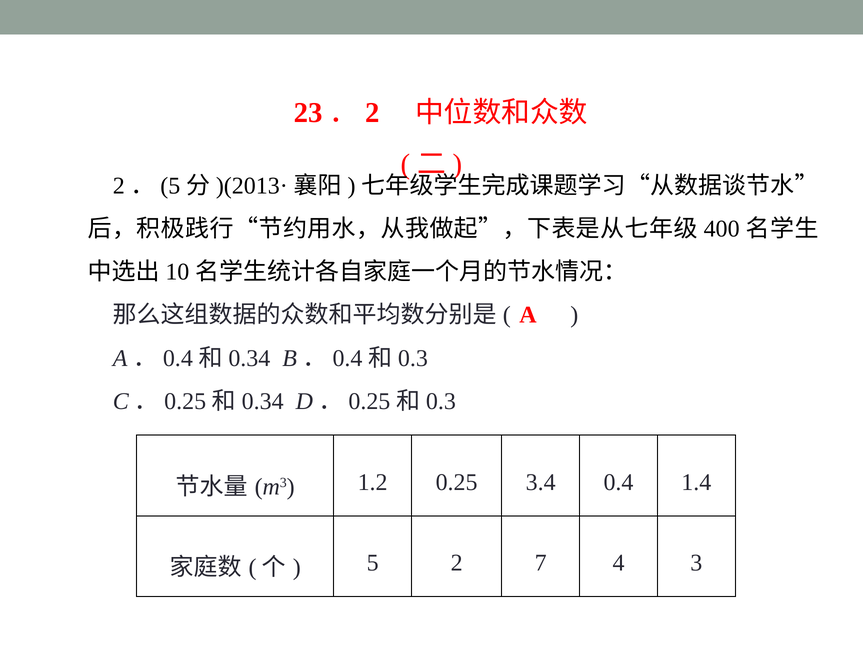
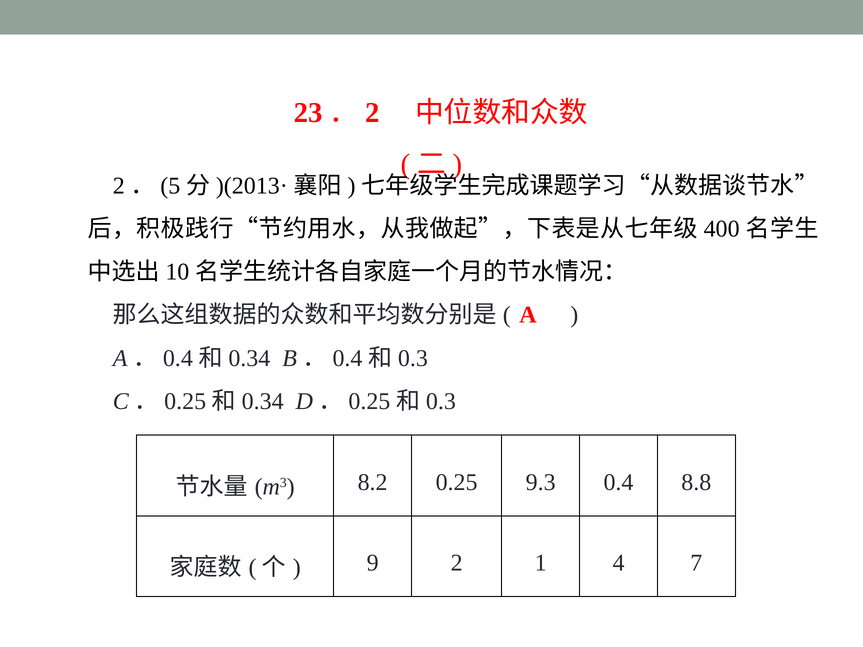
1.2: 1.2 -> 8.2 (373, 482)
3.4: 3.4 -> 9.3 (541, 482)
1.4: 1.4 -> 8.8 (696, 482)
5: 5 -> 9 (373, 563)
7: 7 -> 1 (541, 563)
3: 3 -> 7 (696, 563)
